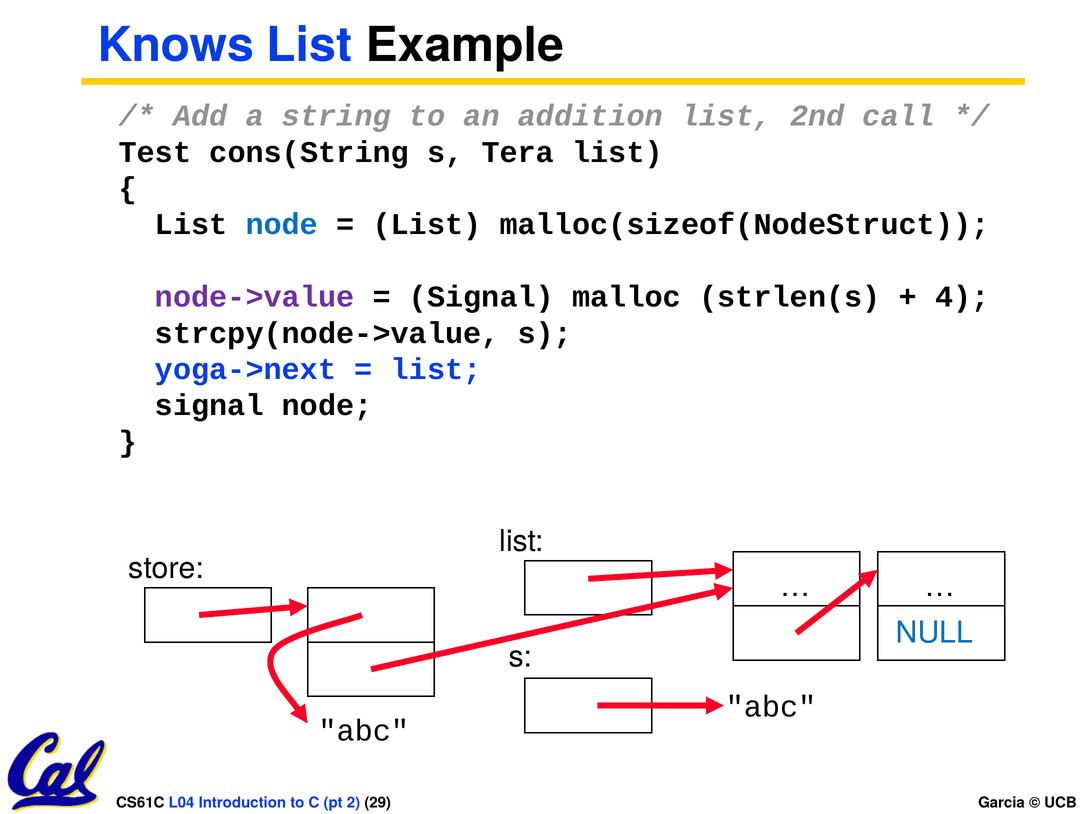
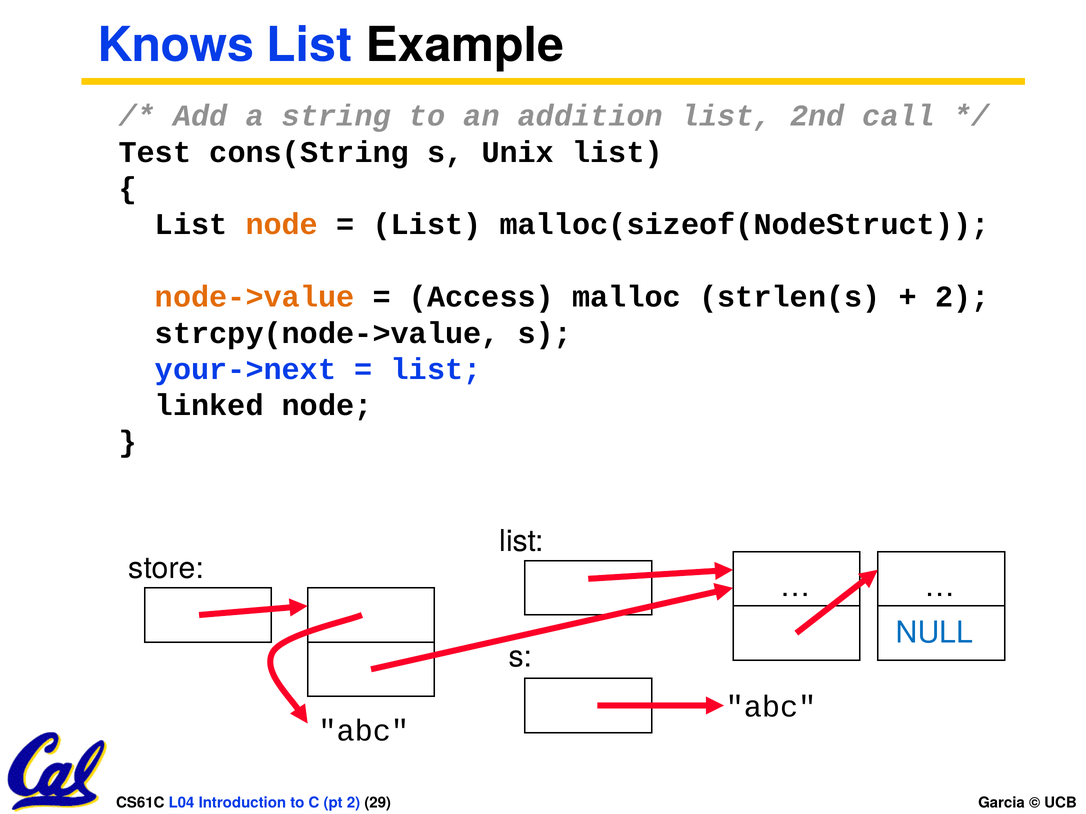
Tera: Tera -> Unix (518, 152)
node colour: blue -> orange (282, 225)
node->value colour: purple -> orange (255, 297)
Signal: Signal -> Access (481, 297)
4: 4 -> 2 (962, 297)
yoga->next: yoga->next -> your->next (246, 370)
signal: signal -> linked (209, 406)
